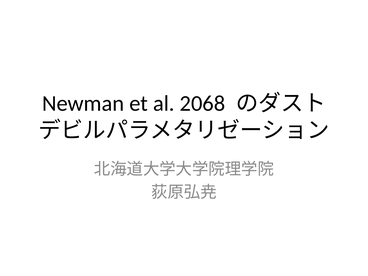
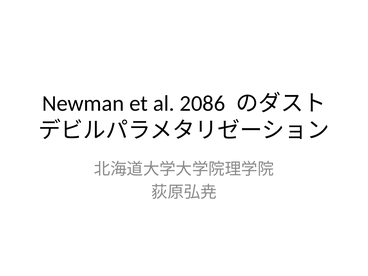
2068: 2068 -> 2086 (202, 103)
